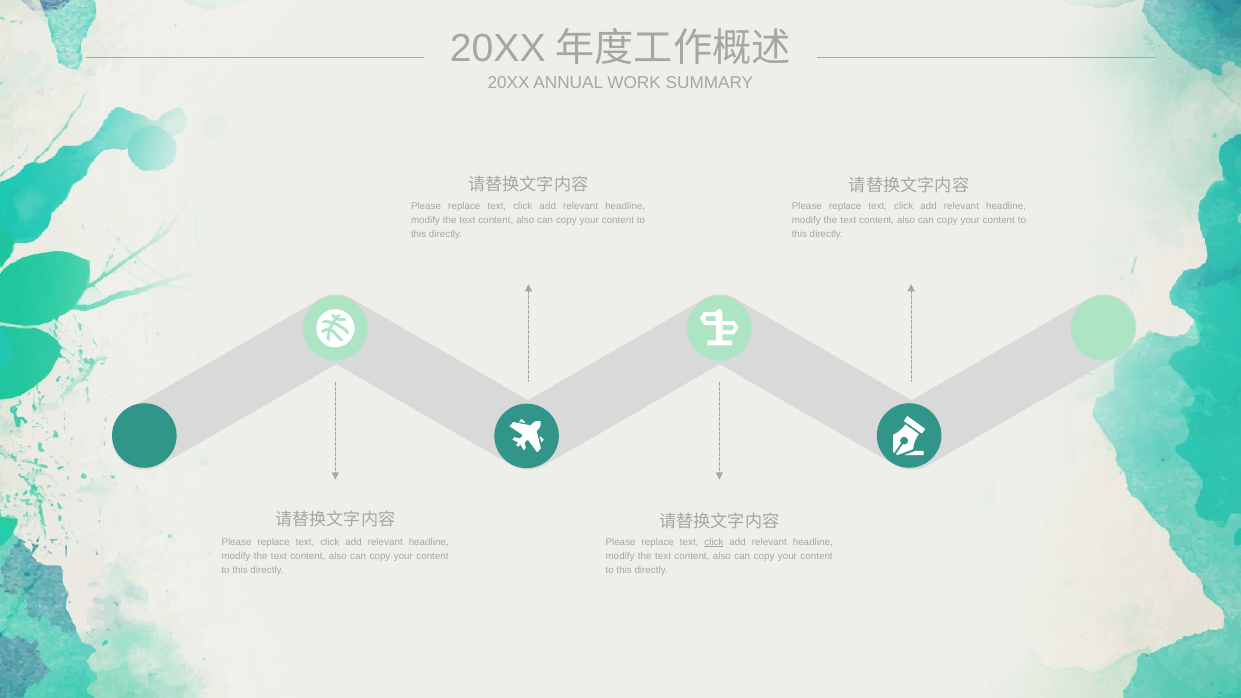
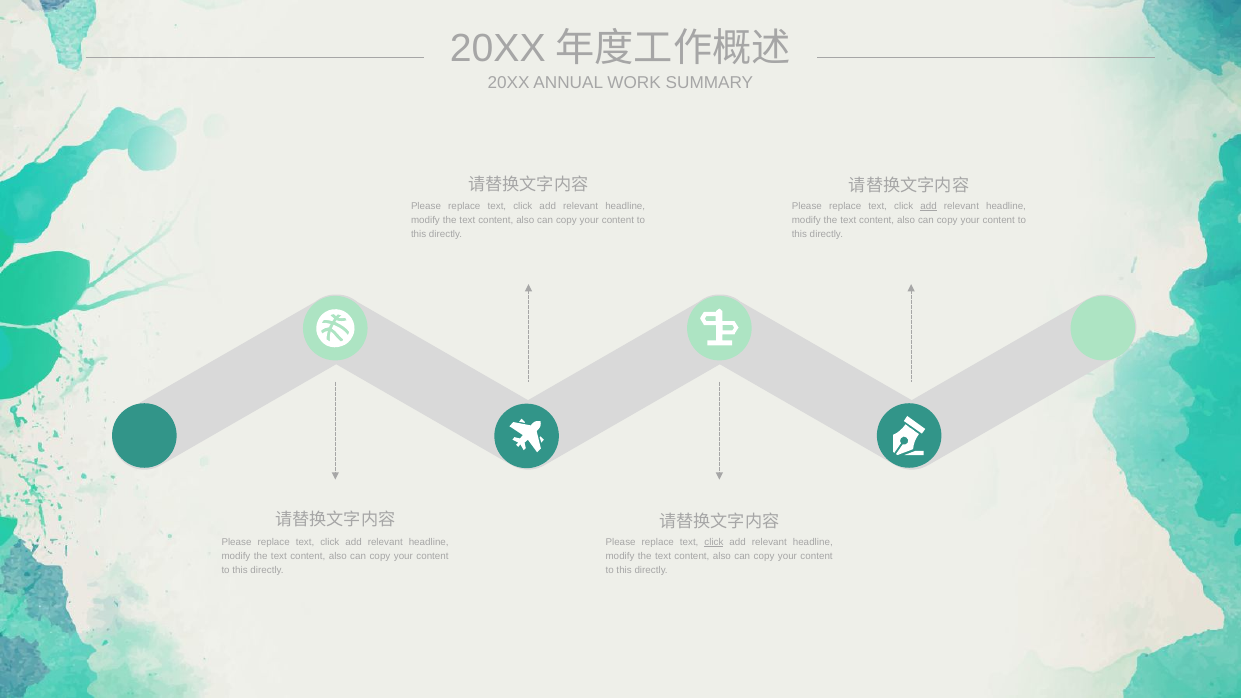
add underline: none -> present (929, 207)
